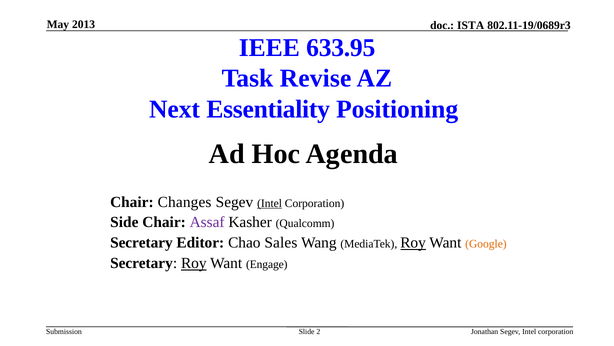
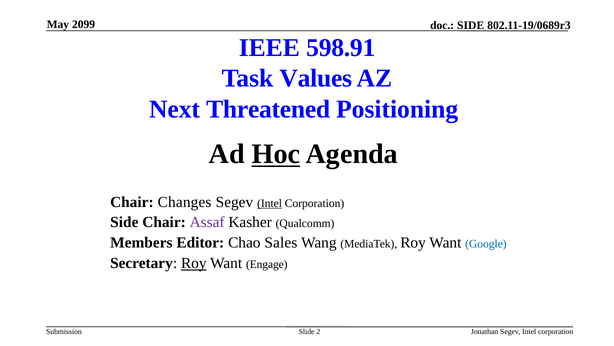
2013: 2013 -> 2099 (84, 24)
ISTA: ISTA -> SIDE (471, 26)
633.95: 633.95 -> 598.91 (341, 48)
Revise: Revise -> Values (316, 78)
Essentiality: Essentiality -> Threatened (268, 109)
Hoc underline: none -> present (276, 154)
Secretary: Secretary -> Members (141, 242)
Roy underline: present -> none (413, 242)
Google colour: orange -> blue (486, 244)
